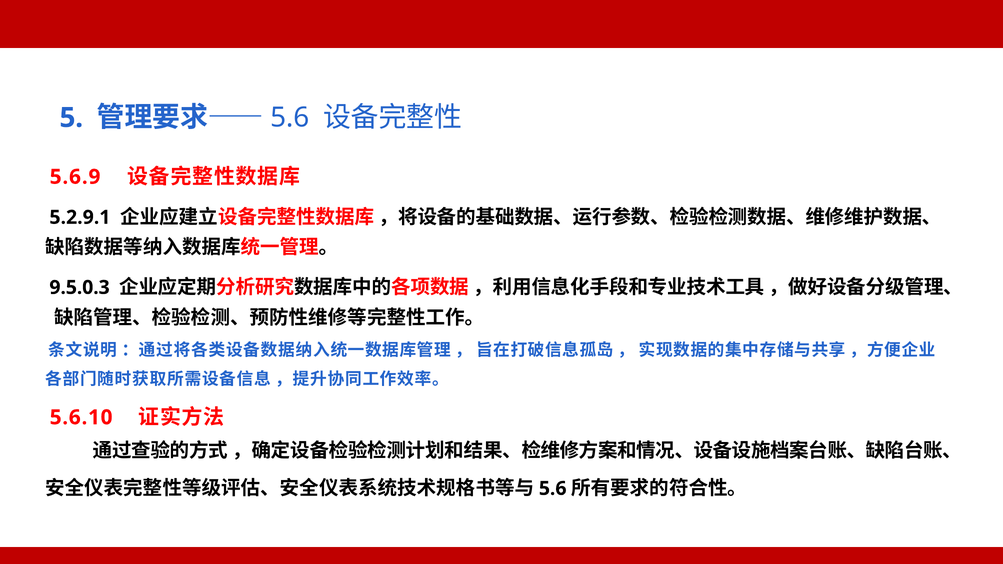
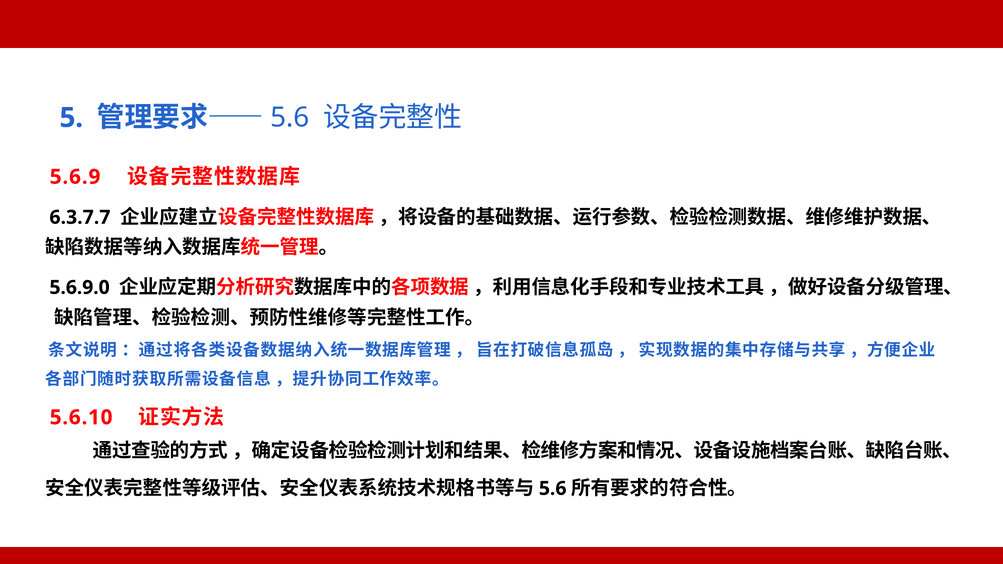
5.2.9.1: 5.2.9.1 -> 6.3.7.7 (80, 217)
9.5.0.3: 9.5.0.3 -> 5.6.9.0 (80, 288)
